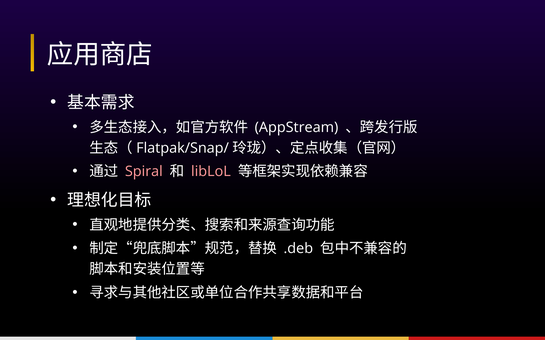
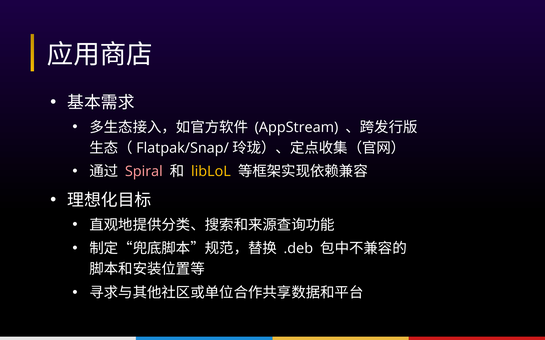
libLoL colour: pink -> yellow (211, 172)
